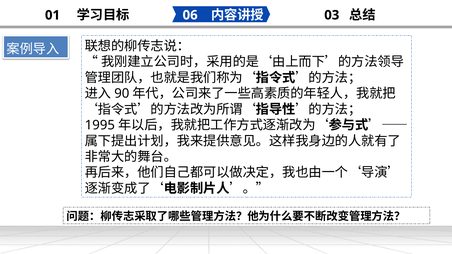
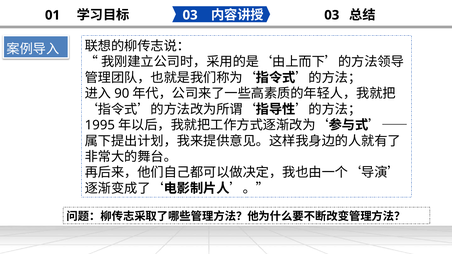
06: 06 -> 03 (190, 15)
